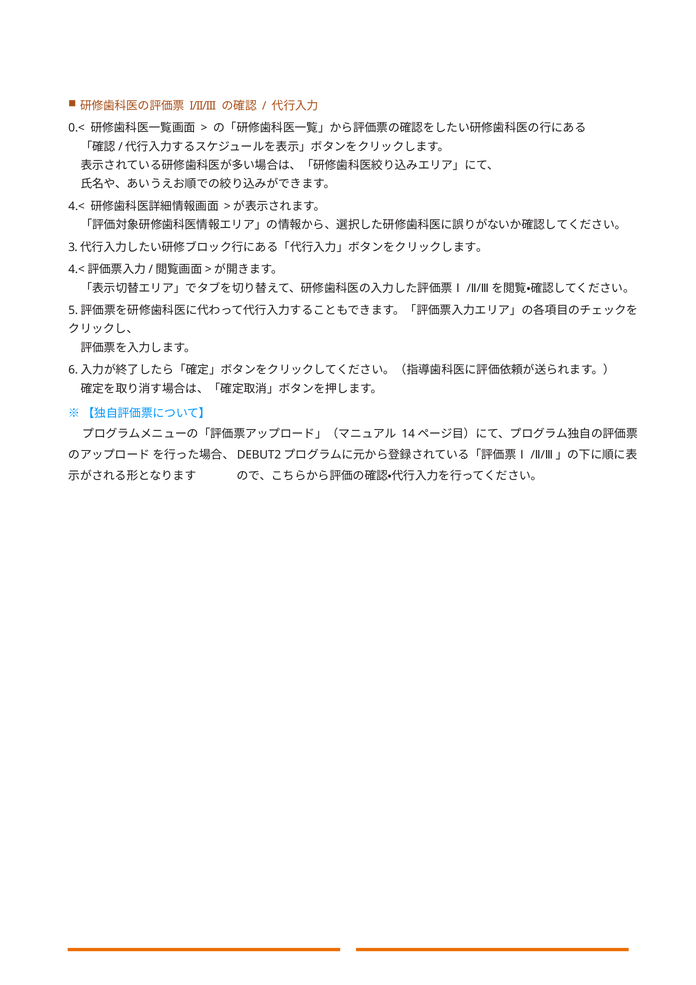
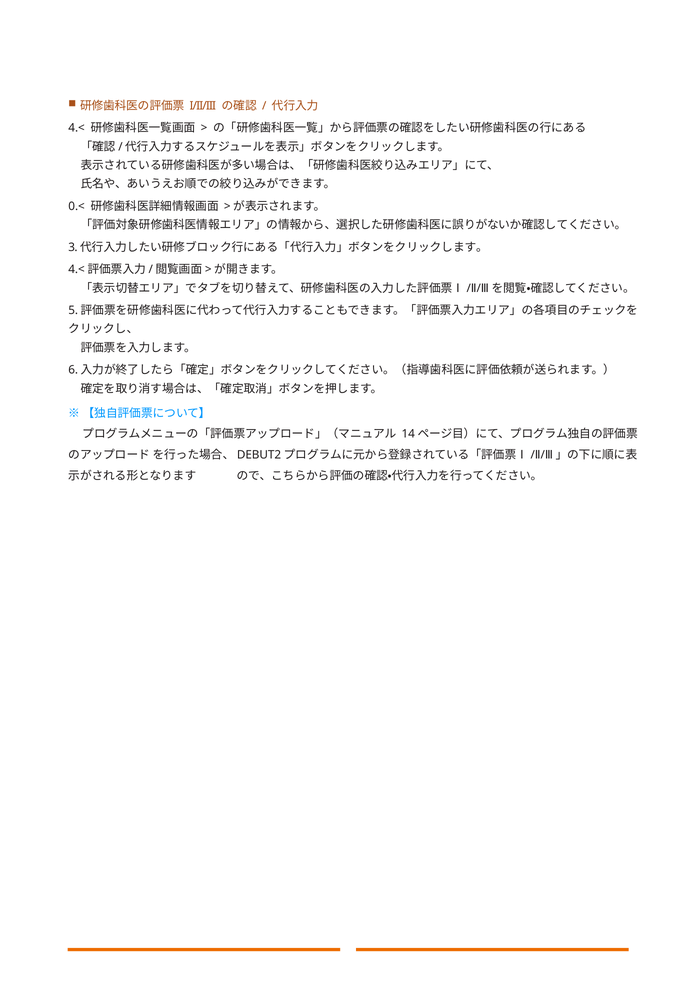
0.<: 0.< -> 4.< (77, 128)
4.<: 4.< -> 0.< (77, 206)
